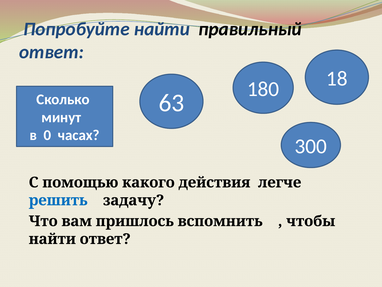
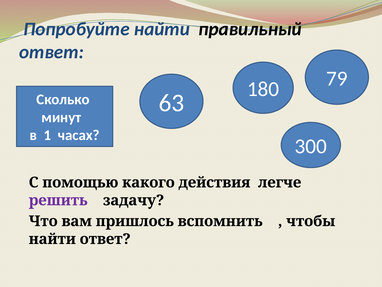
18: 18 -> 79 (337, 79)
0: 0 -> 1 (47, 135)
решить colour: blue -> purple (58, 200)
